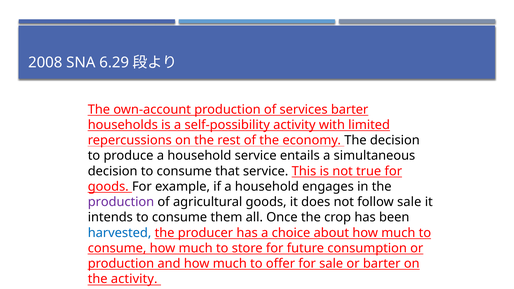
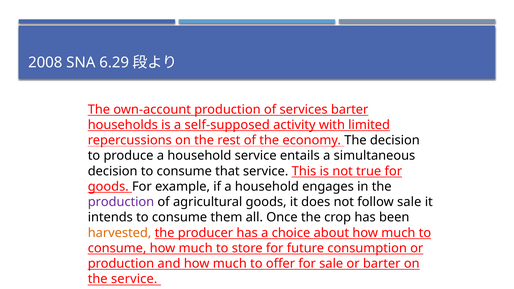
self-possibility: self-possibility -> self-supposed (227, 125)
harvested colour: blue -> orange (120, 233)
the activity: activity -> service (134, 279)
